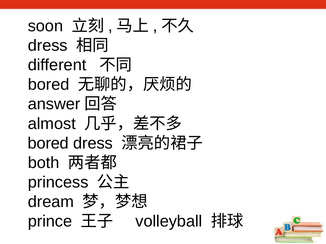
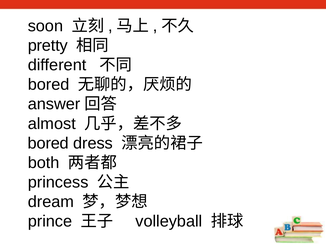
dress: dress -> pretty (48, 46)
